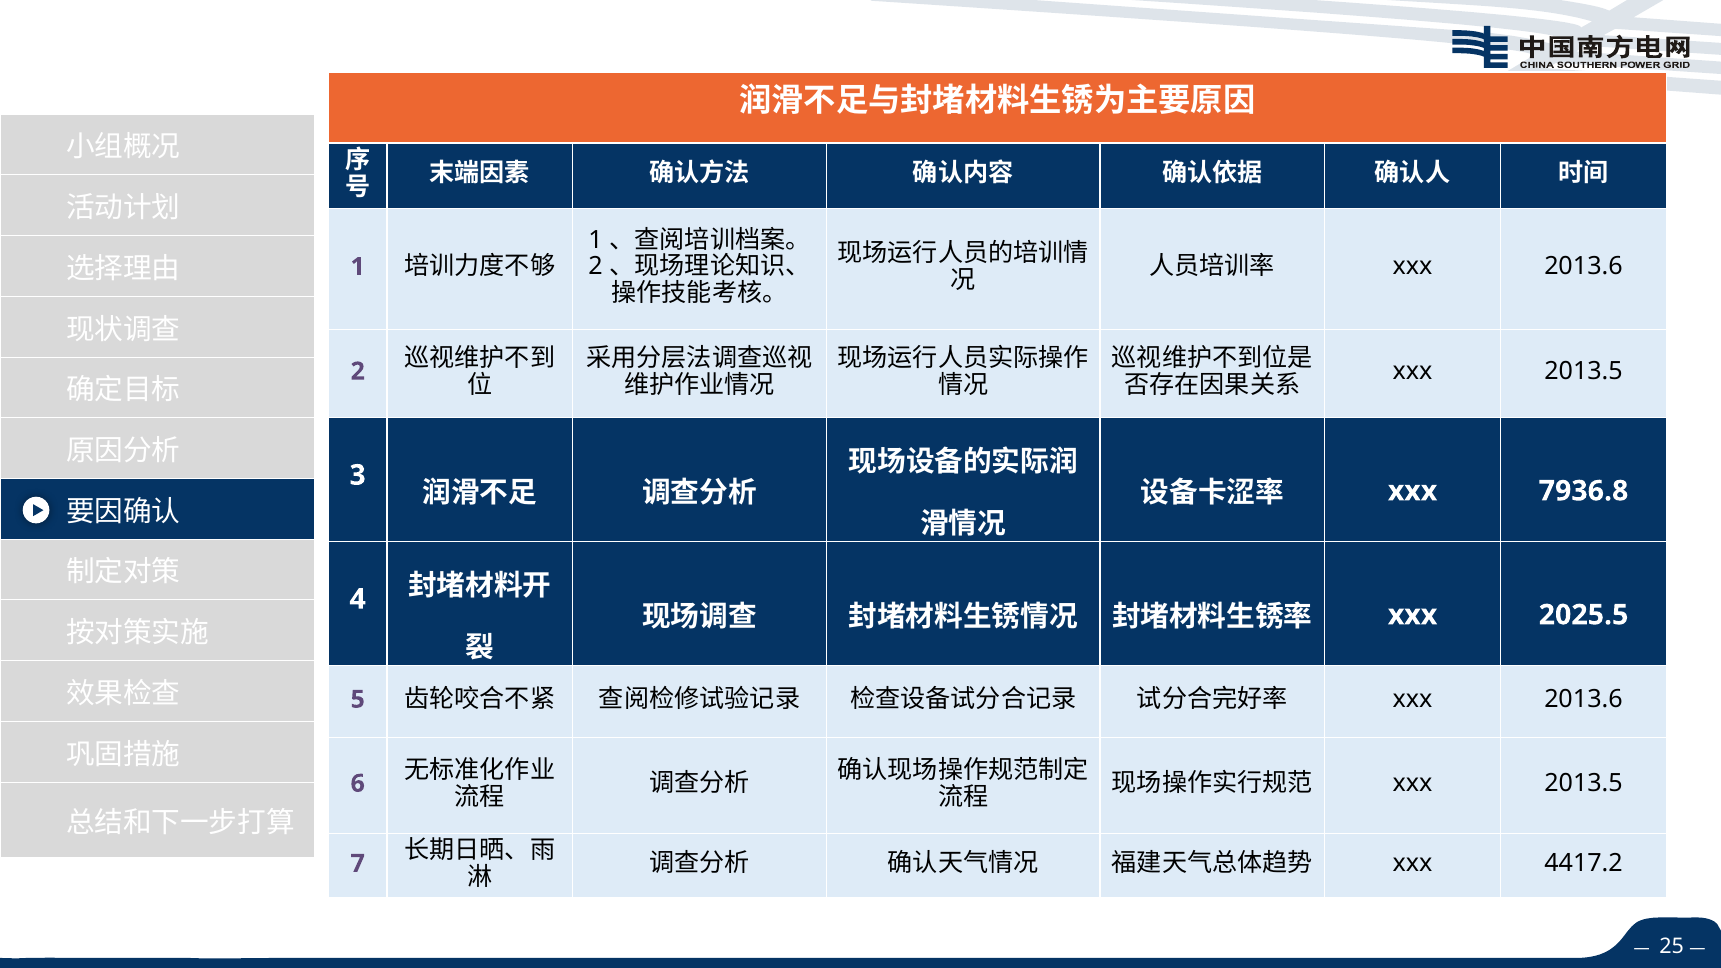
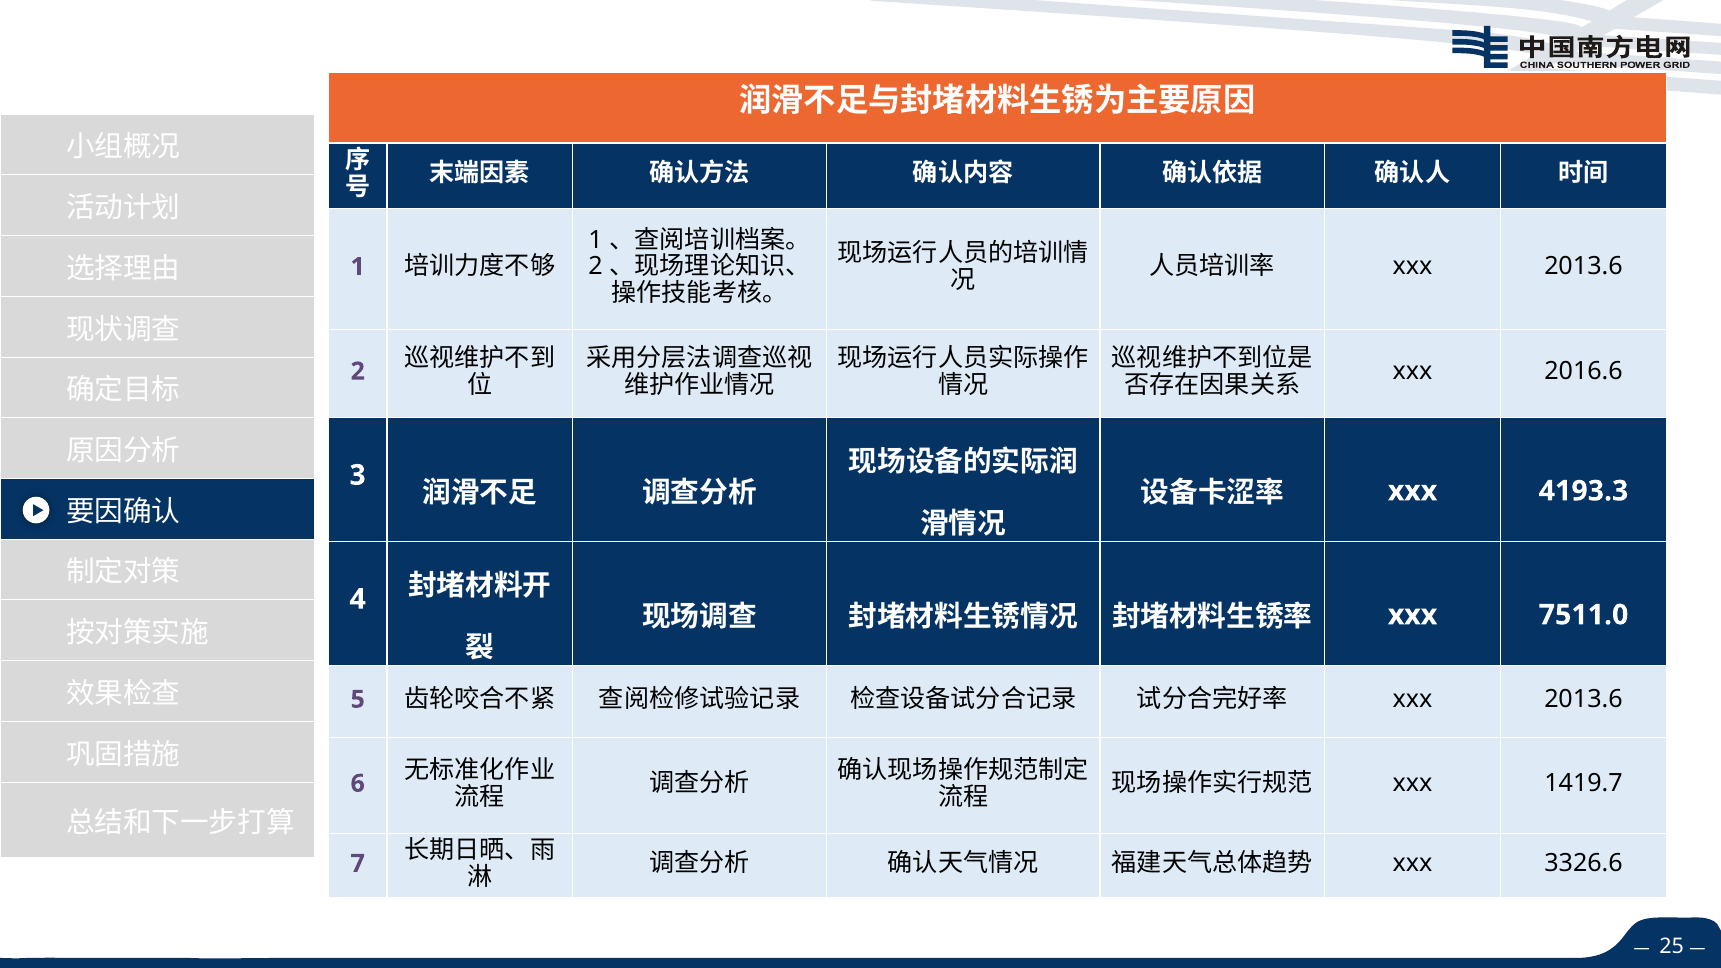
2013.5: 2013.5 -> 2016.6 (1584, 371)
7936.8: 7936.8 -> 4193.3 (1584, 491)
2025.5: 2025.5 -> 7511.0 (1584, 615)
2013.5: 2013.5 -> 1419.7 (1584, 784)
4417.2: 4417.2 -> 3326.6 (1584, 864)
